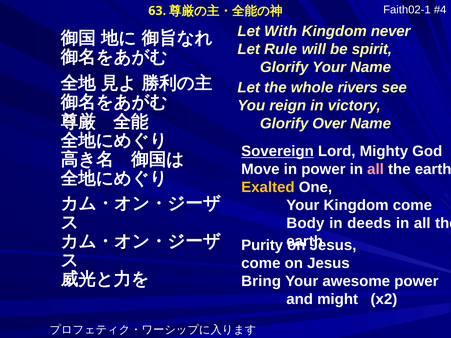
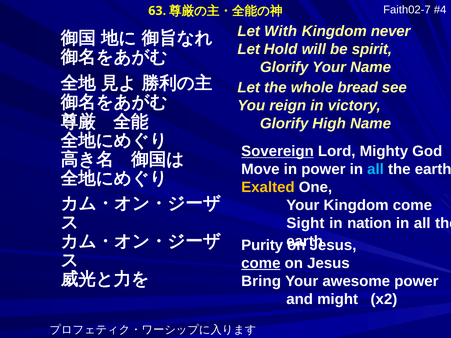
Faith02-1: Faith02-1 -> Faith02-7 (407, 10)
Rule: Rule -> Hold (281, 49)
rivers: rivers -> bread (358, 87)
Over: Over -> High (329, 124)
all colour: pink -> light blue (376, 169)
Body: Body -> Sight (305, 223)
deeds: deeds -> nation (369, 223)
come underline: none -> present (261, 263)
